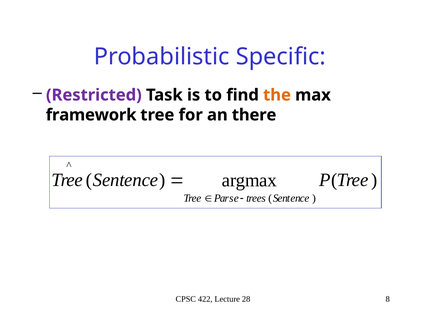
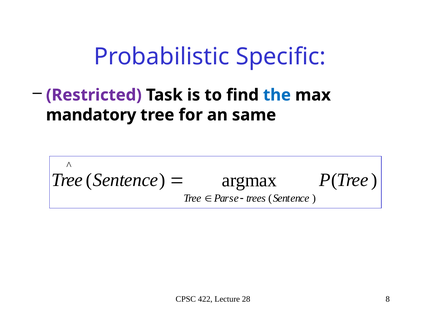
the colour: orange -> blue (277, 95)
framework: framework -> mandatory (91, 115)
there: there -> same (254, 115)
